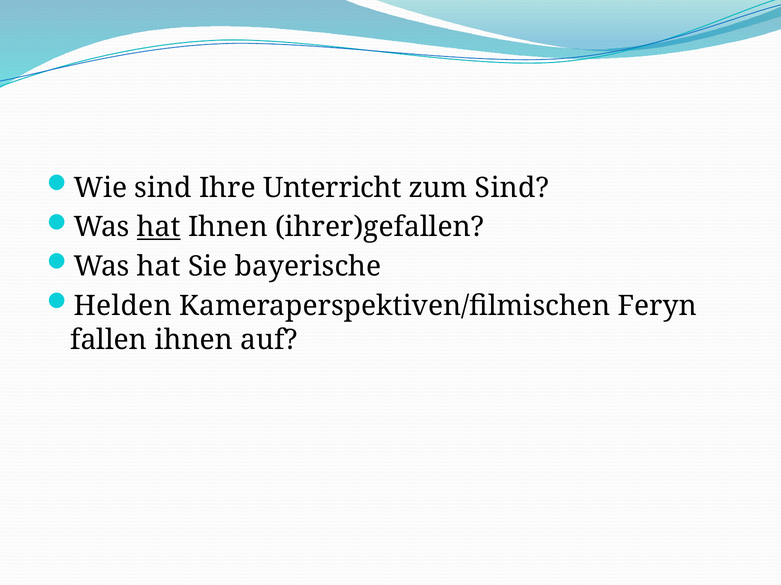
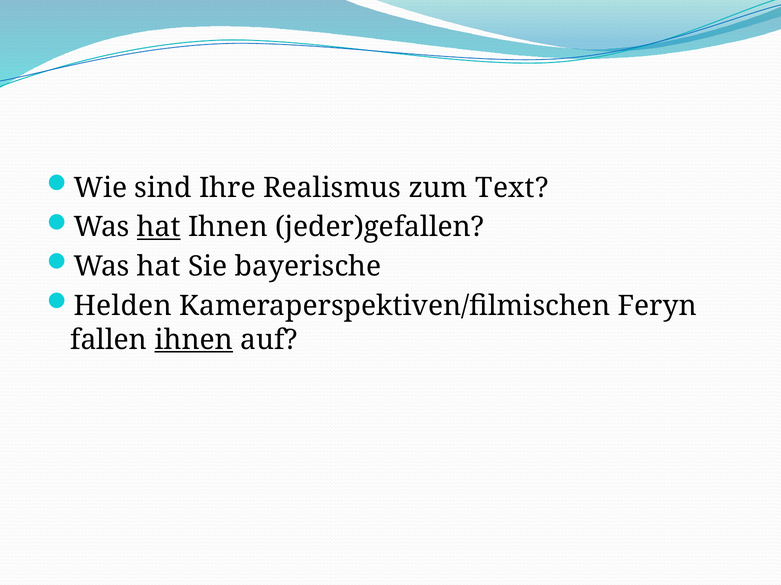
Unterricht: Unterricht -> Realismus (332, 188)
zum Sind: Sind -> Text (512, 188)
ihrer)gefallen: ihrer)gefallen -> jeder)gefallen (380, 227)
ihnen underline: none -> present (194, 340)
